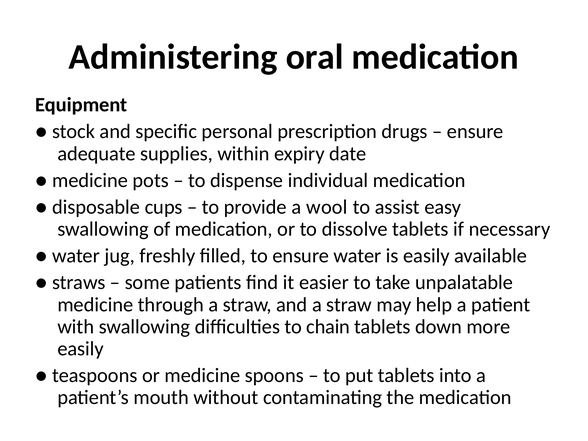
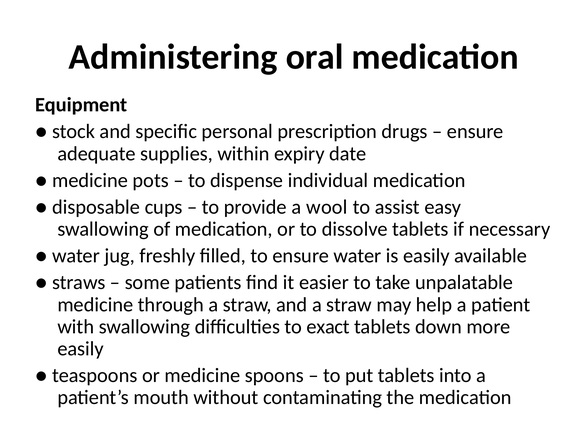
chain: chain -> exact (328, 327)
